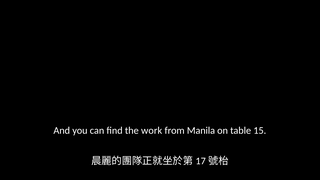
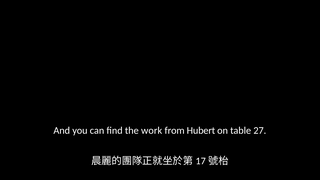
Manila: Manila -> Hubert (201, 131)
15: 15 -> 27 (260, 131)
